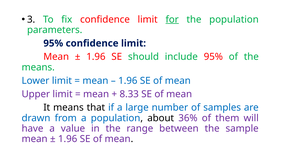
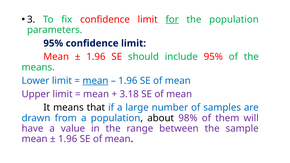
mean underline: none -> present (95, 81)
8.33: 8.33 -> 3.18 (129, 94)
36%: 36% -> 98% (188, 118)
